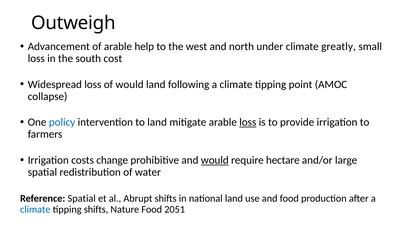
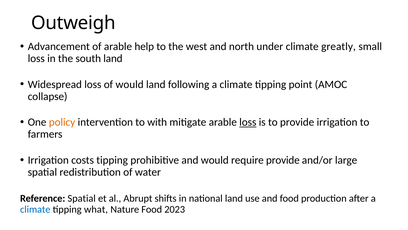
south cost: cost -> land (113, 58)
policy colour: blue -> orange (62, 122)
to land: land -> with (157, 122)
costs change: change -> tipping (112, 160)
would underline: present -> none (215, 160)
require hectare: hectare -> provide (283, 160)
tipping shifts: shifts -> what (96, 209)
2051: 2051 -> 2023 (175, 209)
